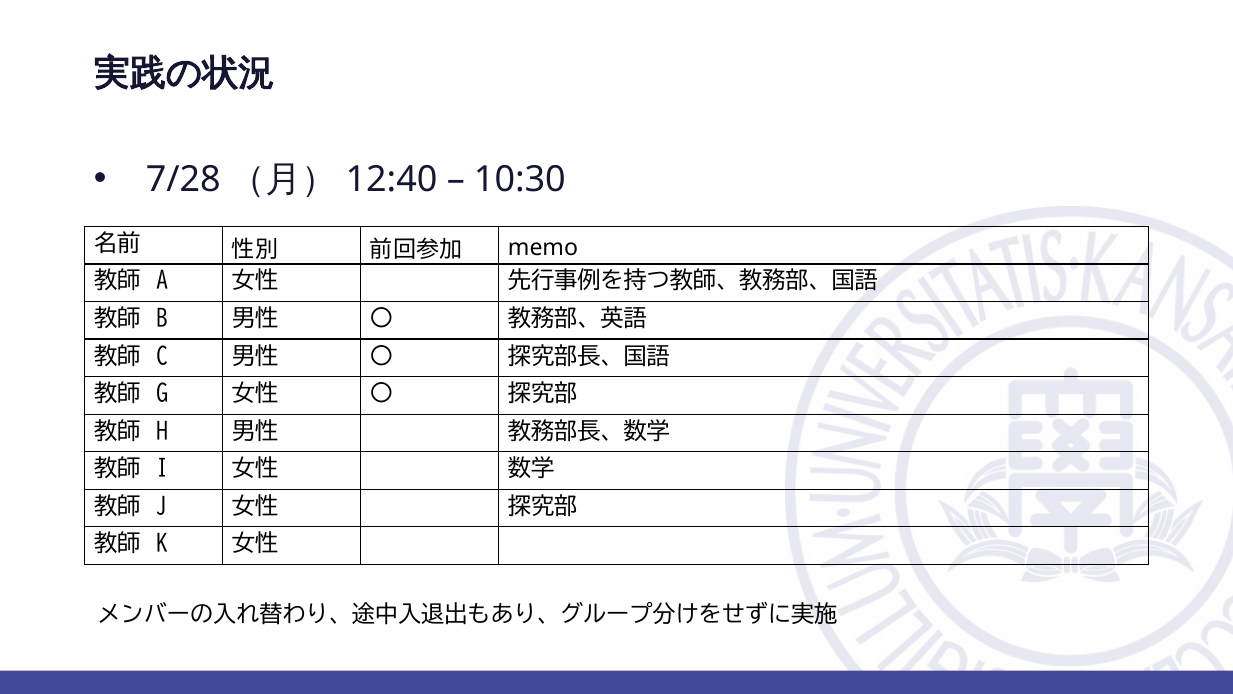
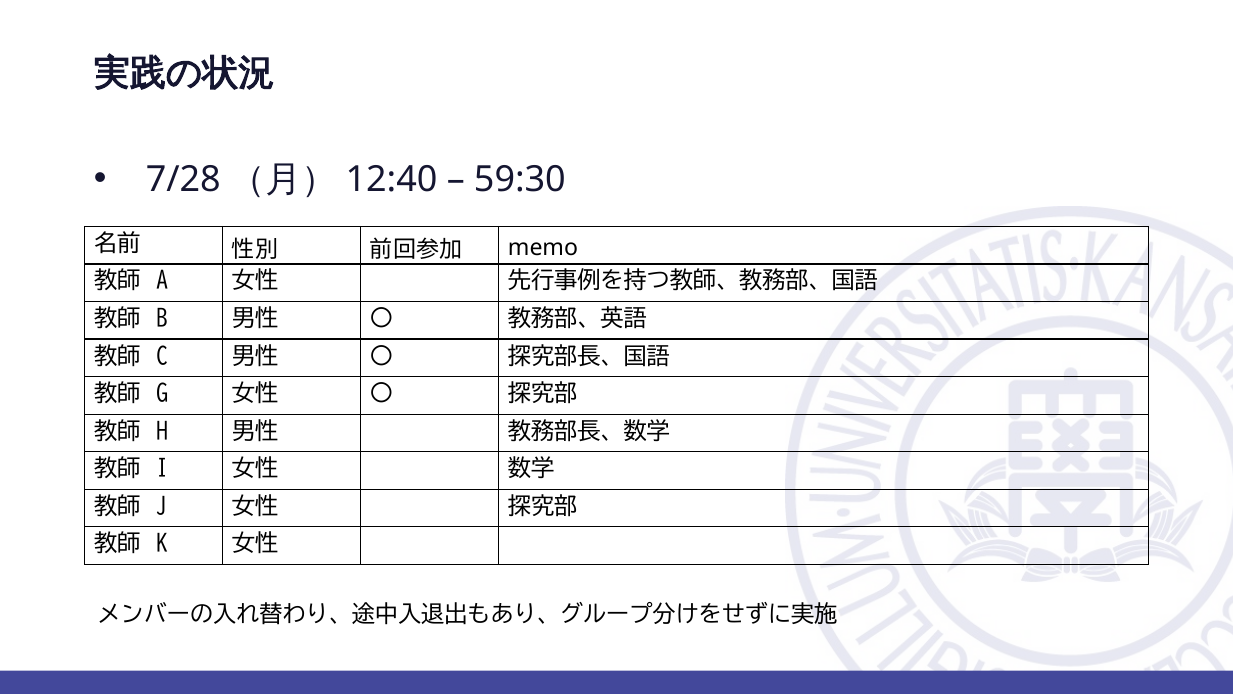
10:30: 10:30 -> 59:30 (520, 180)
